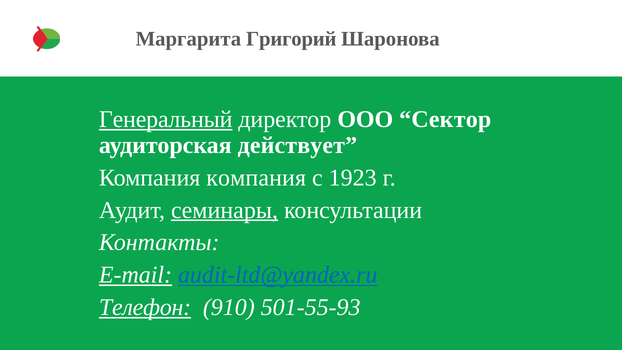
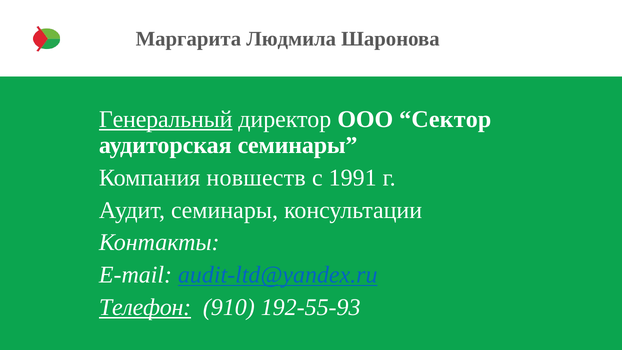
Григорий: Григорий -> Людмила (291, 39)
аудиторская действует: действует -> семинары (298, 145)
Компания компания: компания -> новшеств (256, 178)
1923: 1923 -> 1991 (353, 178)
семинары underline: present -> none (225, 210)
E-mail underline: present -> none (135, 275)
501-55-93: 501-55-93 -> 192-55-93 (311, 307)
